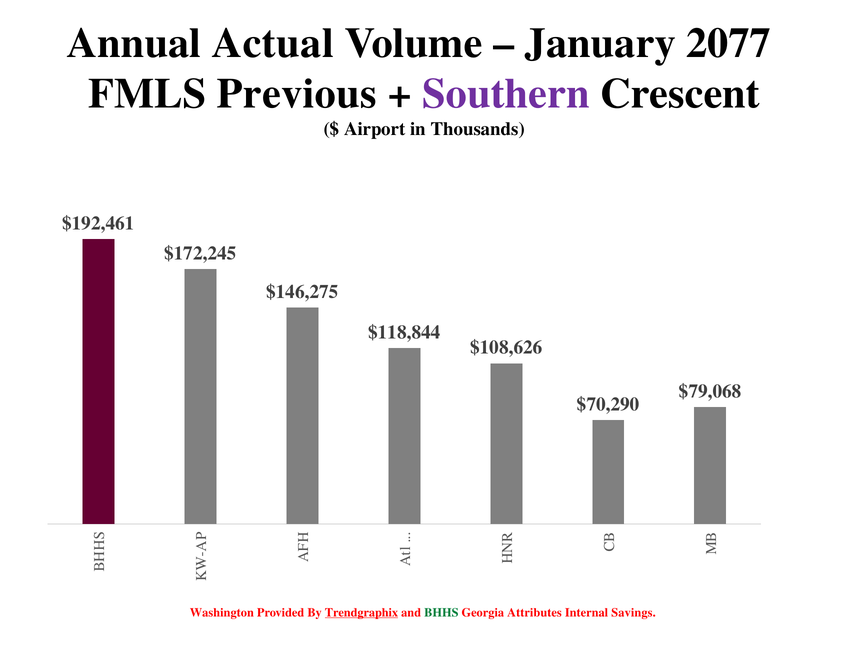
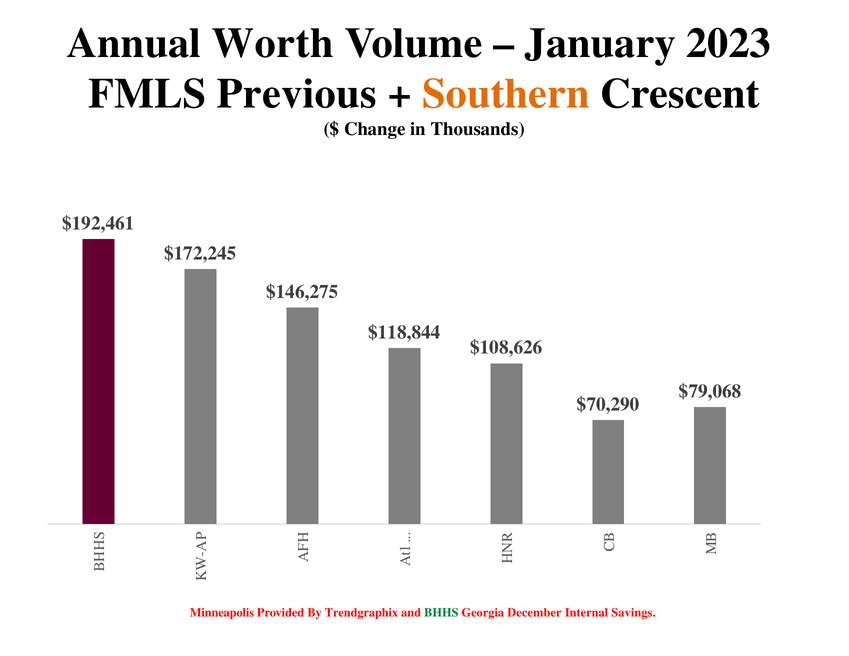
Actual: Actual -> Worth (273, 43)
2077: 2077 -> 2023 (729, 43)
Southern colour: purple -> orange (506, 94)
Airport: Airport -> Change (375, 129)
Washington: Washington -> Minneapolis (222, 613)
Trendgraphix underline: present -> none (362, 613)
Attributes: Attributes -> December (534, 613)
